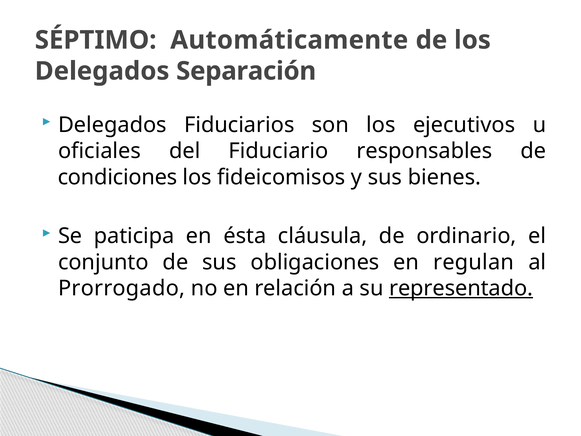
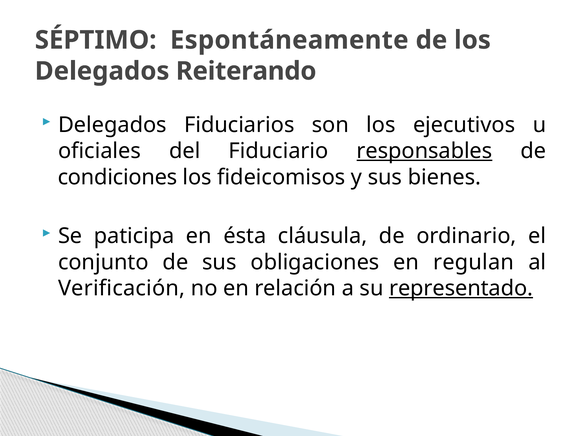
Automáticamente: Automáticamente -> Espontáneamente (289, 40)
Separación: Separación -> Reiterando (246, 71)
responsables underline: none -> present (424, 151)
Prorrogado: Prorrogado -> Verificación (122, 288)
